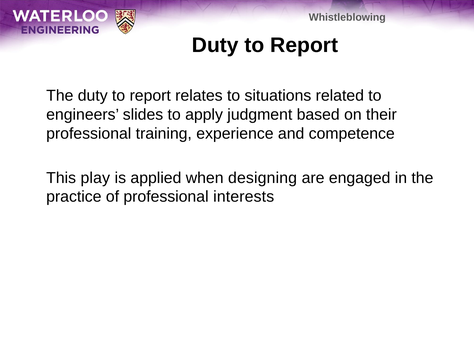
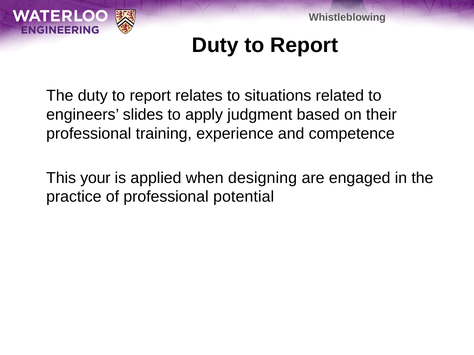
play: play -> your (95, 178)
interests: interests -> potential (244, 197)
